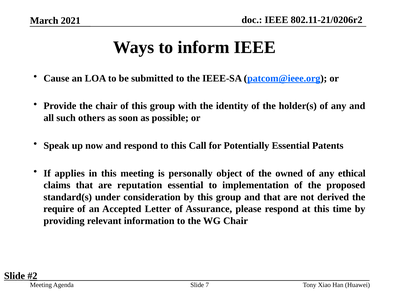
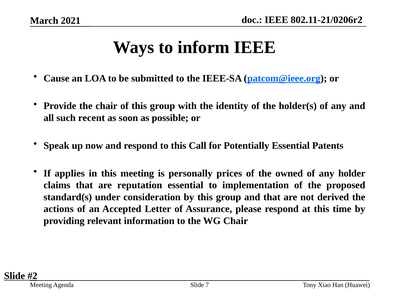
others: others -> recent (92, 118)
object: object -> prices (229, 173)
ethical: ethical -> holder (352, 173)
require: require -> actions (59, 209)
